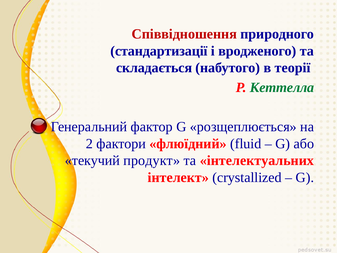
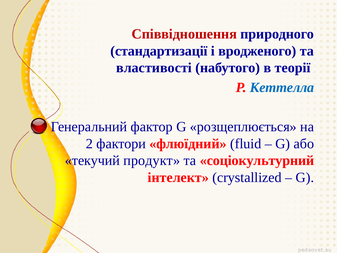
складається: складається -> властивості (154, 68)
Кеттелла colour: green -> blue (282, 87)
інтелектуальних: інтелектуальних -> соціокультурний (257, 160)
